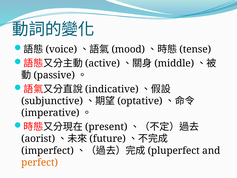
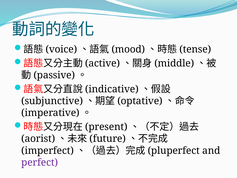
perfect colour: orange -> purple (40, 162)
